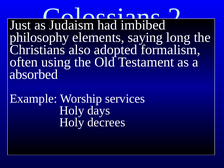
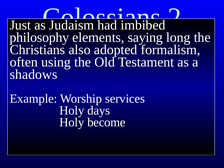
absorbed: absorbed -> shadows (34, 74)
decrees: decrees -> become (106, 122)
